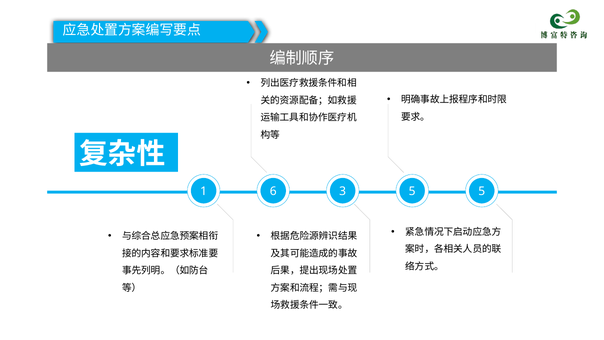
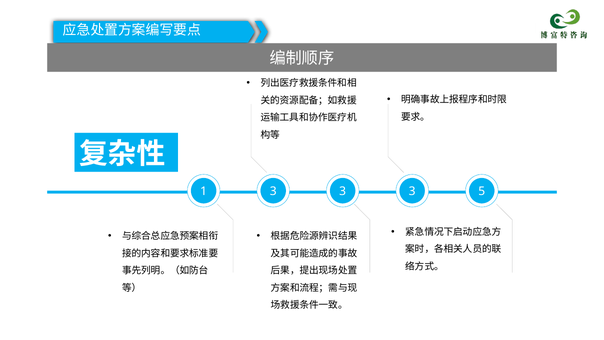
1 6: 6 -> 3 (273, 191)
5: 5 -> 3 (412, 191)
